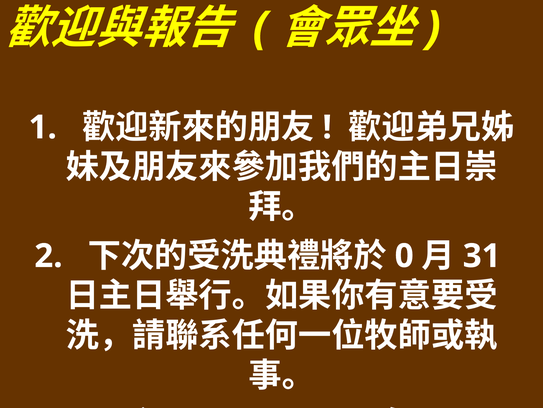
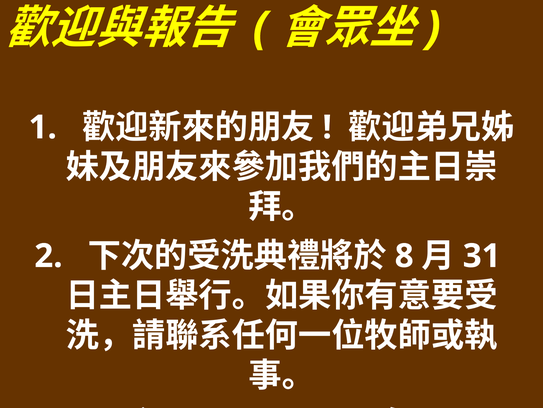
0: 0 -> 8 (404, 256)
